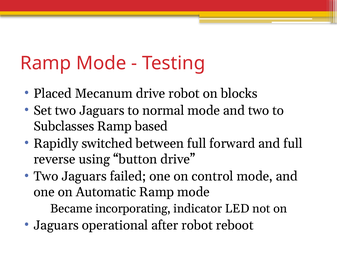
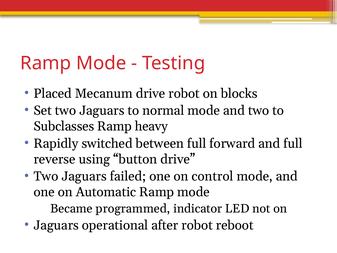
based: based -> heavy (151, 126)
incorporating: incorporating -> programmed (133, 208)
